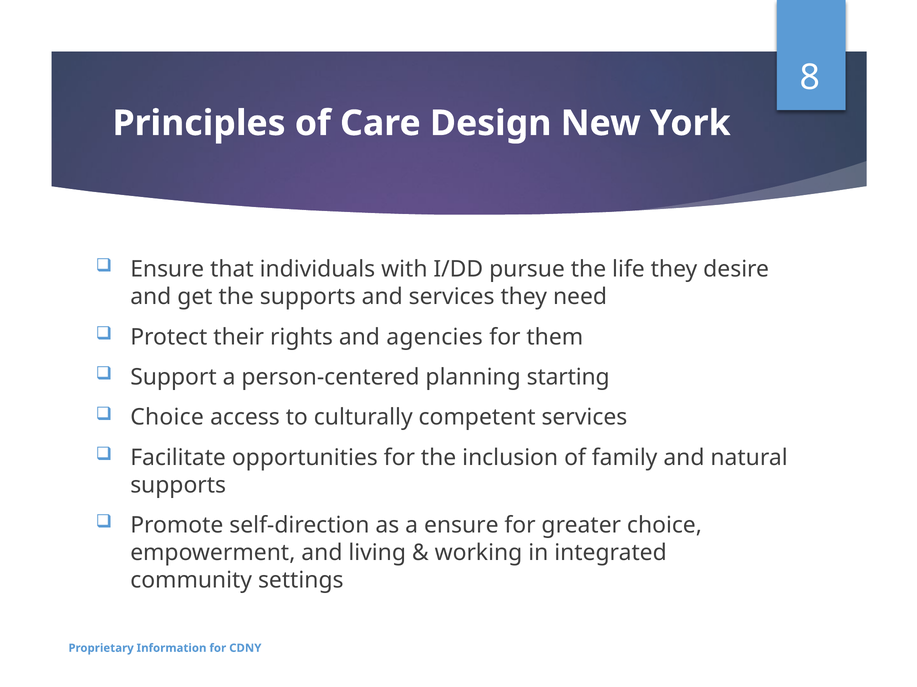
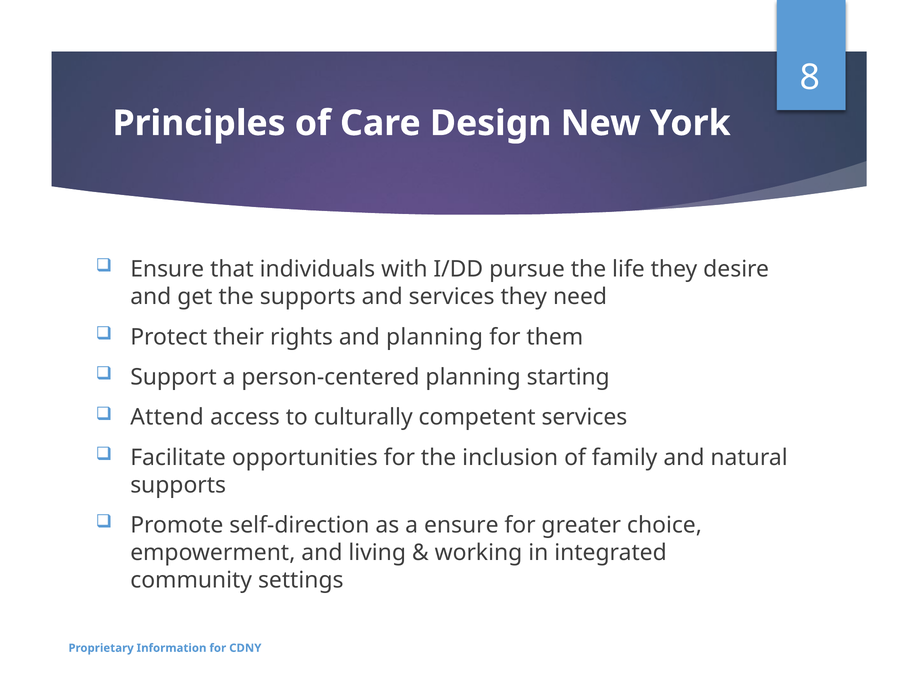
and agencies: agencies -> planning (435, 337)
Choice: Choice -> Attend (167, 418)
